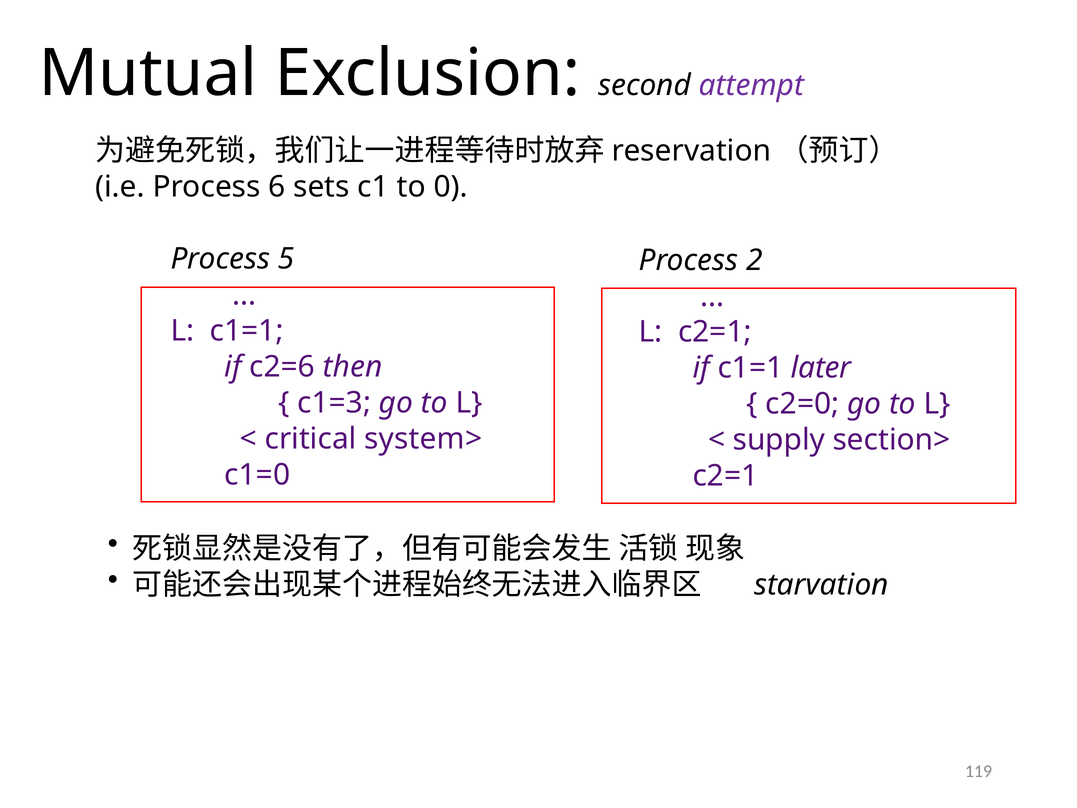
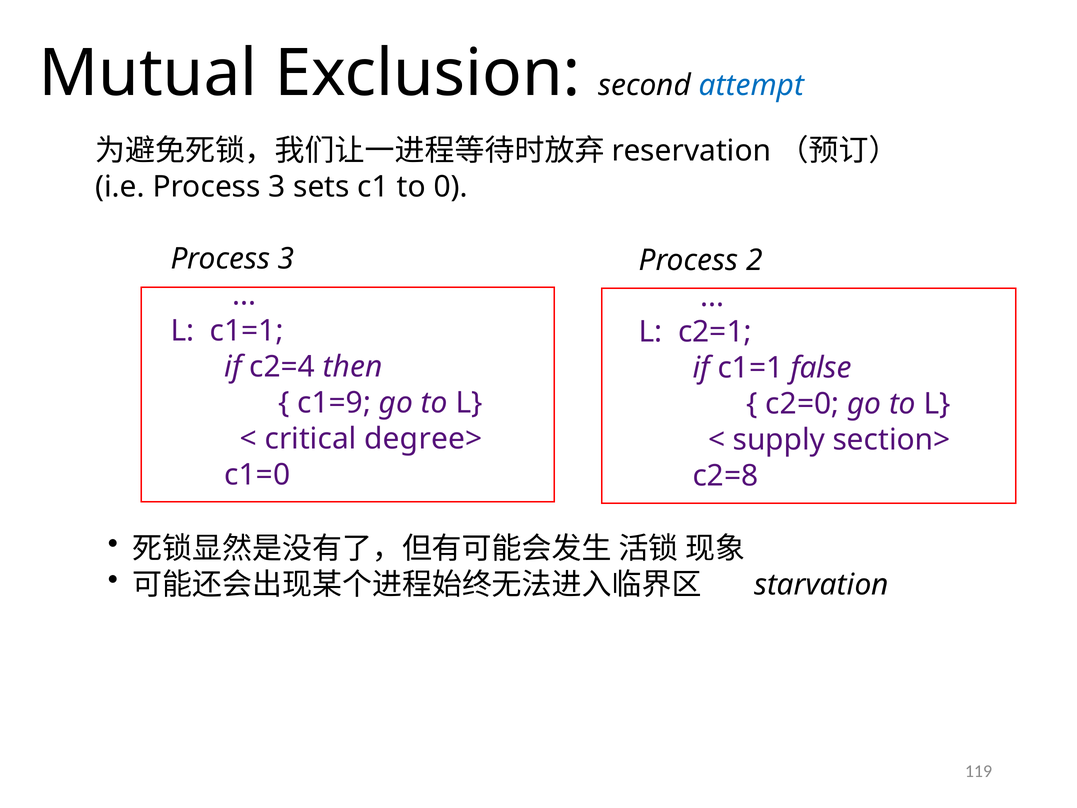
attempt colour: purple -> blue (752, 85)
i.e Process 6: 6 -> 3 (277, 187)
5: 5 -> 3 (286, 259)
c2=6: c2=6 -> c2=4 (282, 367)
later: later -> false (821, 368)
c1=3: c1=3 -> c1=9 (334, 403)
system>: system> -> degree> (423, 439)
c2=1: c2=1 -> c2=8 (725, 476)
